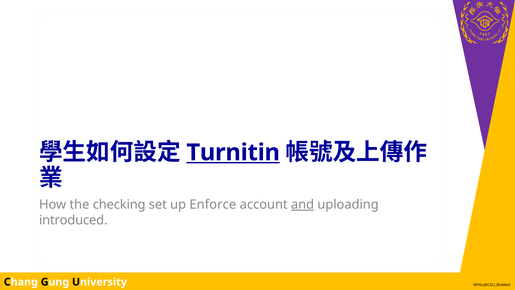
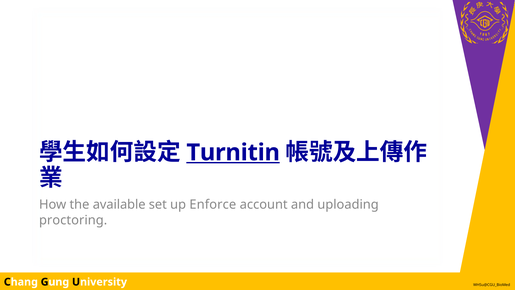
checking: checking -> available (119, 204)
and underline: present -> none (302, 204)
introduced: introduced -> proctoring (73, 220)
